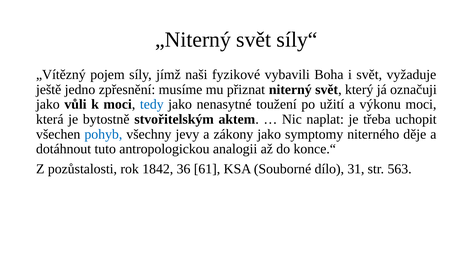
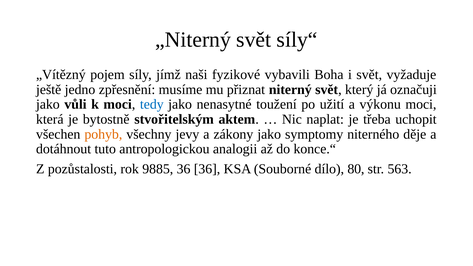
pohyb colour: blue -> orange (103, 134)
1842: 1842 -> 9885 (158, 169)
36 61: 61 -> 36 (207, 169)
31: 31 -> 80 (356, 169)
